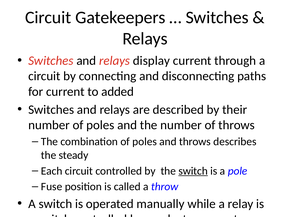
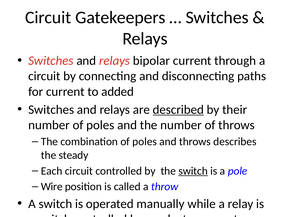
display: display -> bipolar (151, 61)
described underline: none -> present (178, 110)
Fuse: Fuse -> Wire (52, 187)
